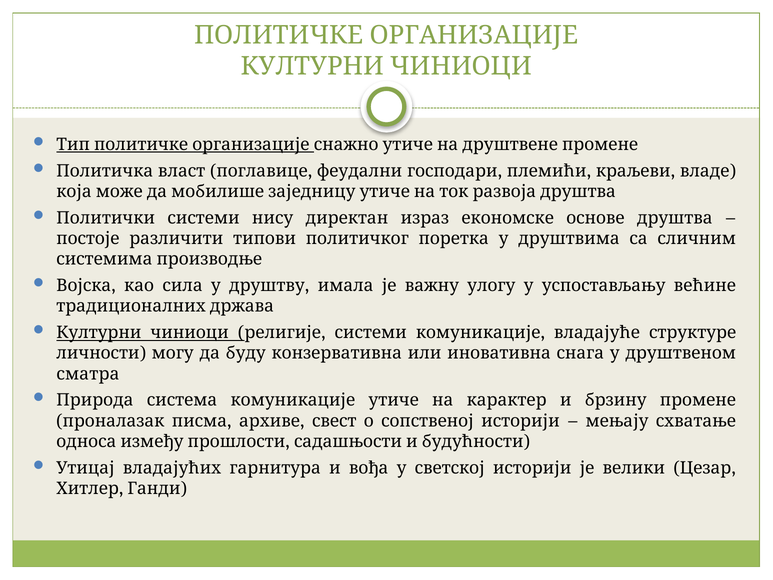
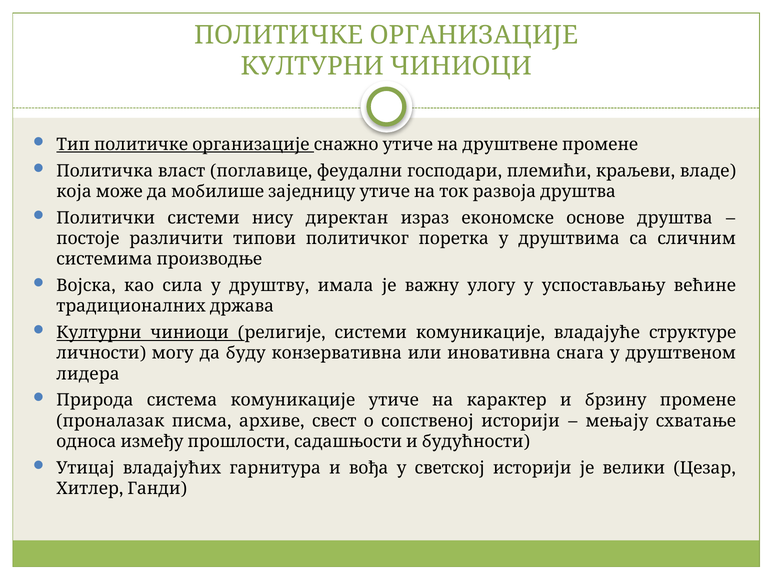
сматра: сматра -> лидера (88, 374)
